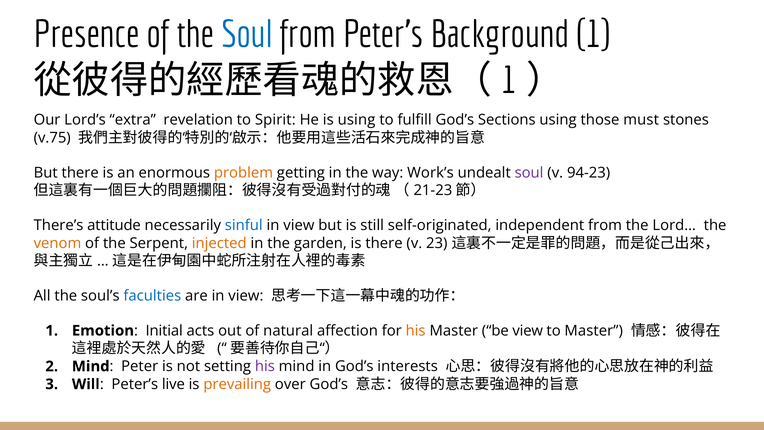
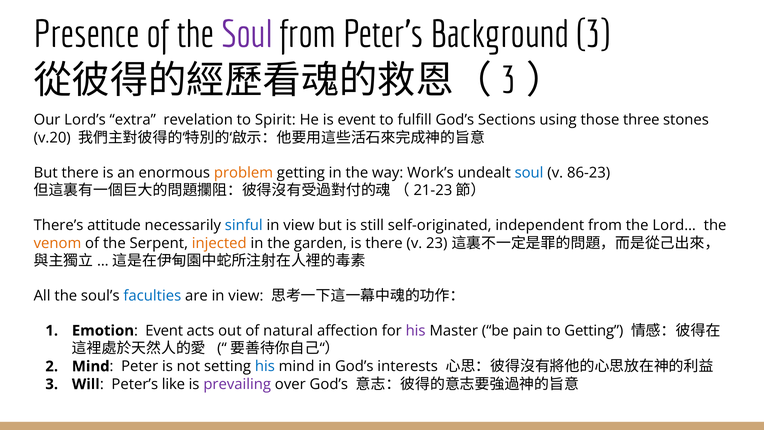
Soul colour: blue -> purple (247, 35)
Background 1: 1 -> 3 (594, 35)
1: 1 -> 3 (509, 81)
is using: using -> event (357, 120)
must: must -> three (641, 120)
v.75: v.75 -> v.20 (52, 138)
soul colour: purple -> blue (529, 173)
94-23: 94-23 -> 86-23 (589, 173)
Emotion Initial: Initial -> Event (164, 331)
his colour: orange -> purple (416, 331)
be view: view -> pain (528, 331)
to Master: Master -> Getting (594, 331)
his colour: purple -> blue (265, 366)
live: live -> like (173, 384)
prevailing colour: orange -> purple (237, 384)
